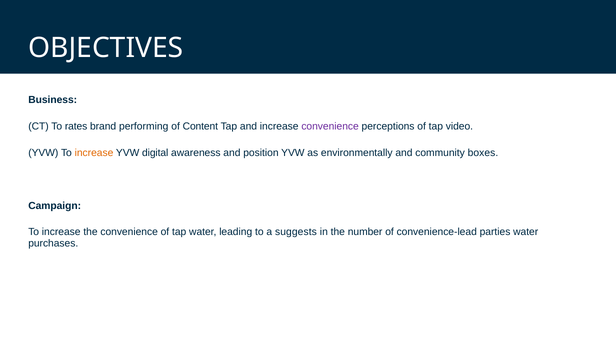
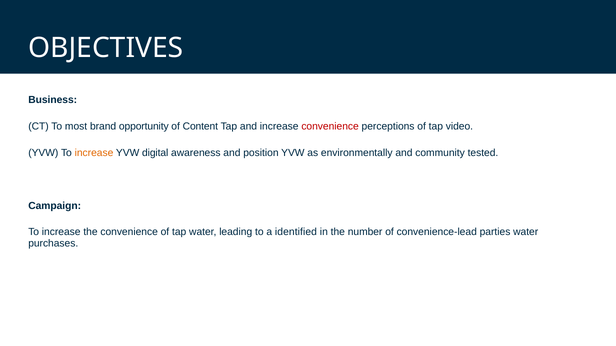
rates: rates -> most (76, 127)
performing: performing -> opportunity (144, 127)
convenience colour: purple -> red (330, 127)
boxes: boxes -> tested (483, 153)
suggests: suggests -> identified (296, 232)
